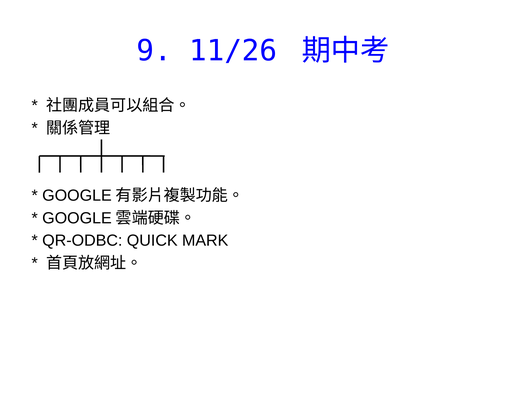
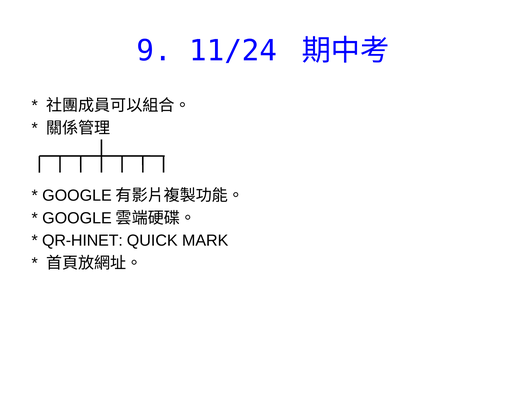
11/26: 11/26 -> 11/24 (233, 51)
QR-ODBC: QR-ODBC -> QR-HINET (82, 240)
